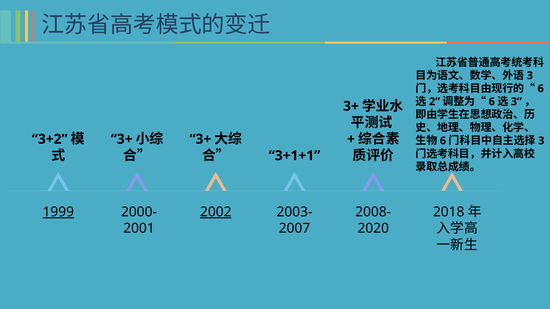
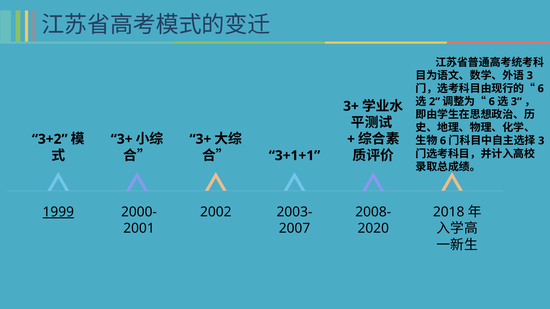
2002 underline: present -> none (216, 212)
